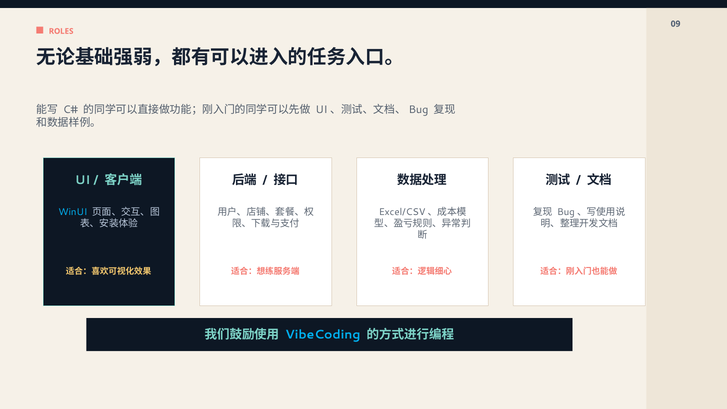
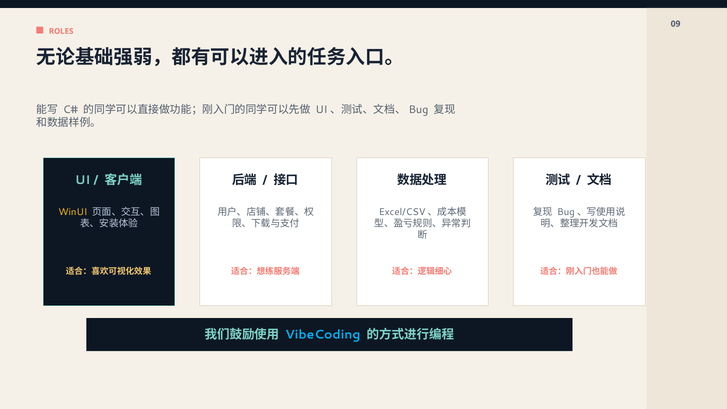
WinUI colour: light blue -> yellow (73, 212)
